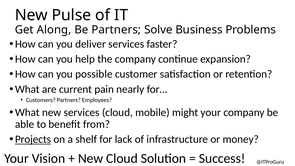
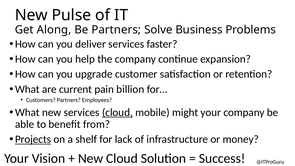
possible: possible -> upgrade (94, 74)
nearly: nearly -> billion (130, 89)
cloud underline: none -> present (117, 112)
